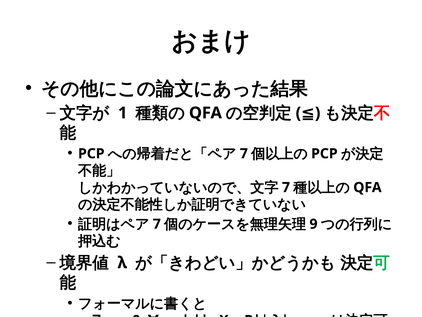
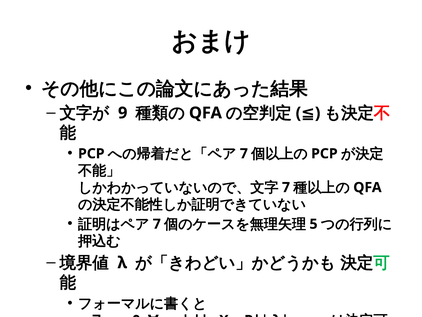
1: 1 -> 9 (123, 113)
9: 9 -> 5 (313, 224)
